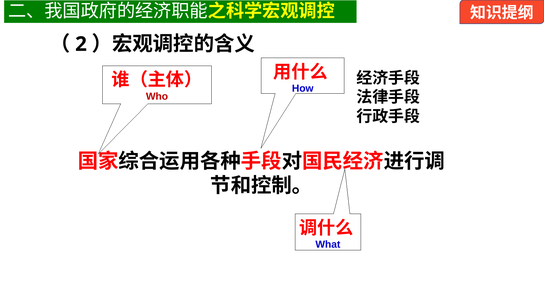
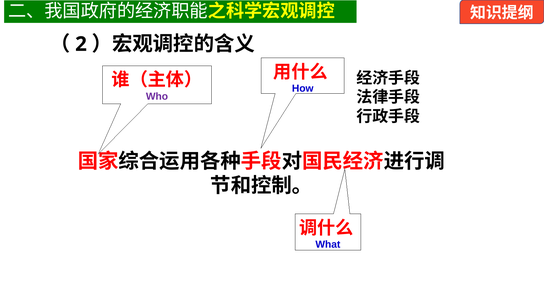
Who colour: red -> purple (157, 96)
